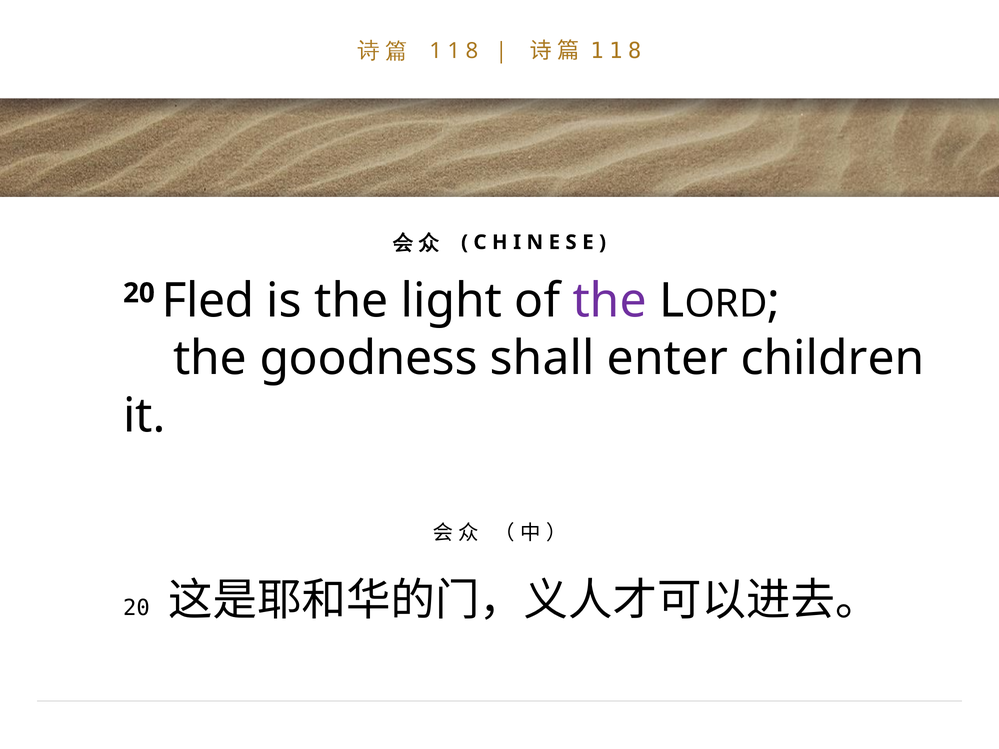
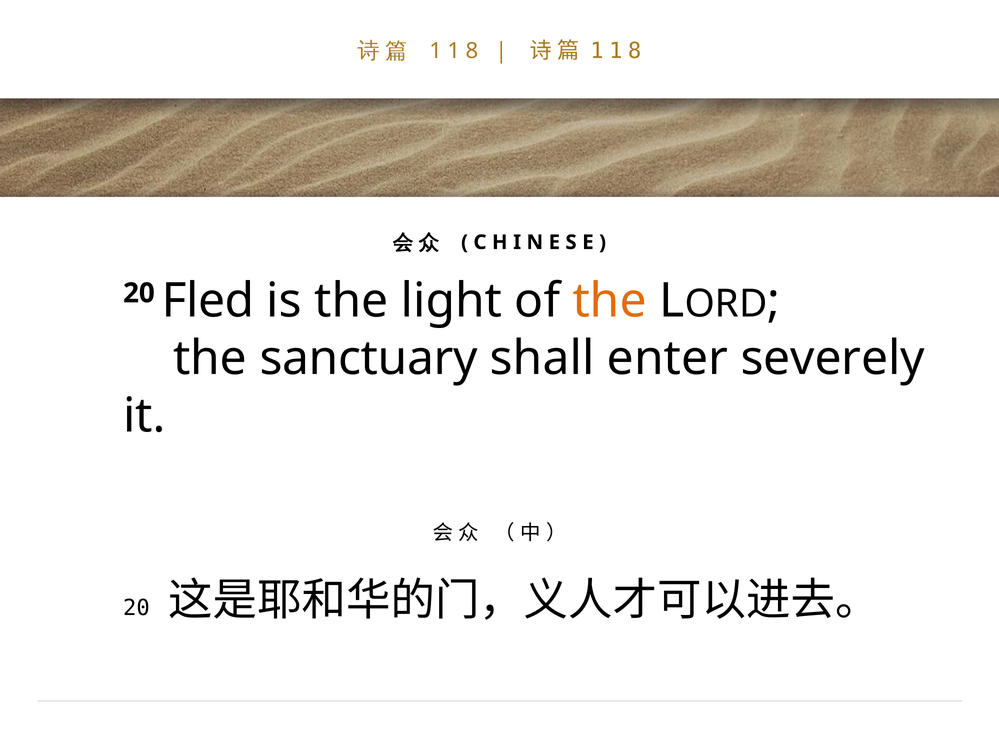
the colour: purple -> orange (610, 301)
goodness: goodness -> sanctuary (369, 359)
children: children -> severely (833, 359)
